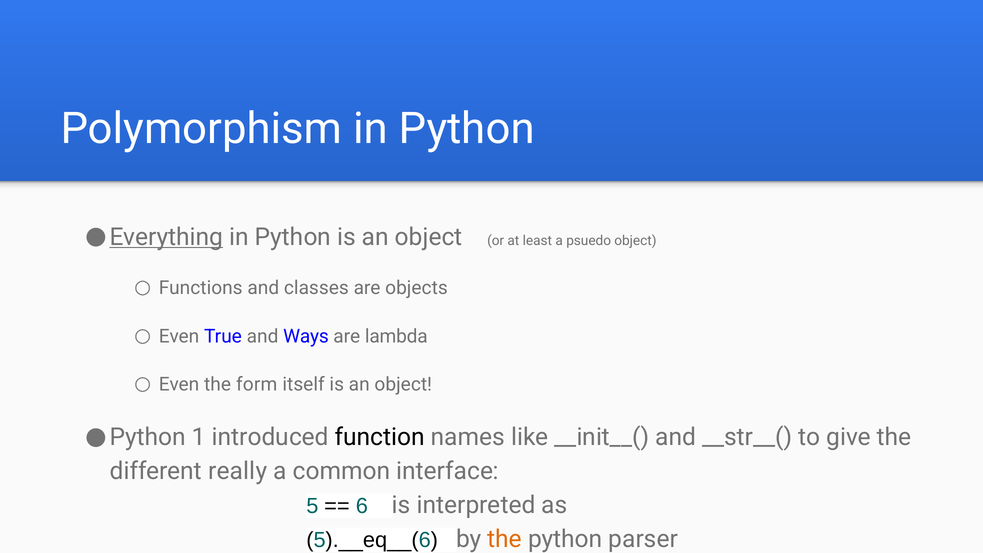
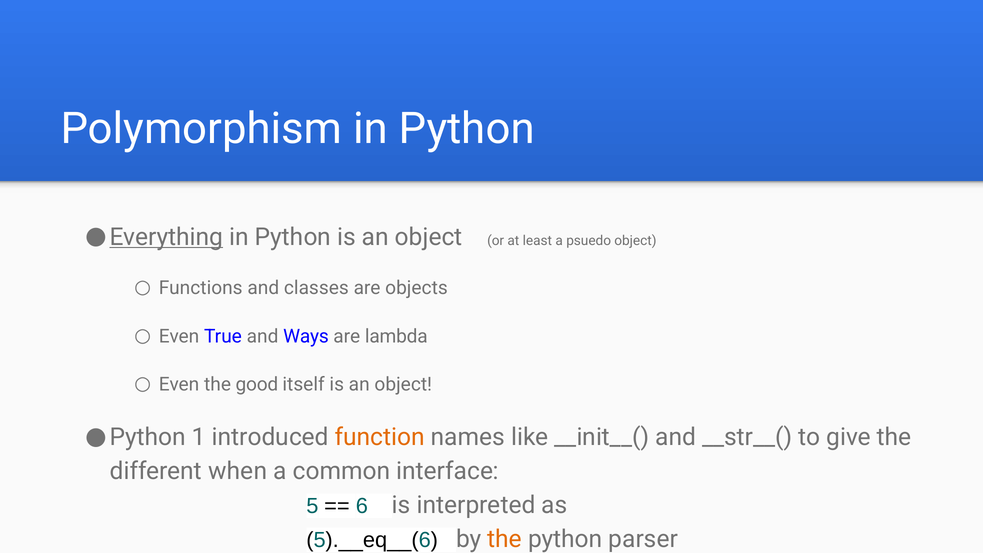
form: form -> good (257, 384)
function colour: black -> orange (380, 437)
different really: really -> when (238, 471)
